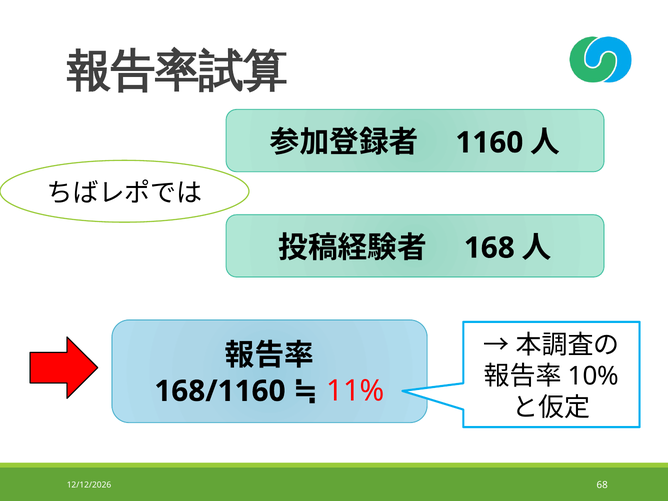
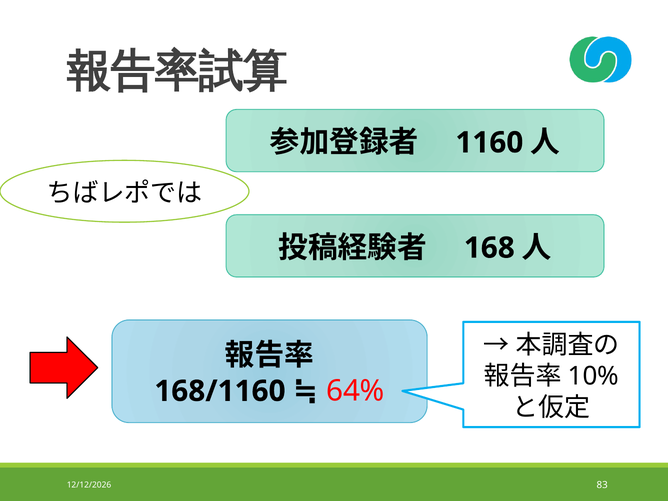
11%: 11% -> 64% (355, 391)
68: 68 -> 83 (602, 485)
